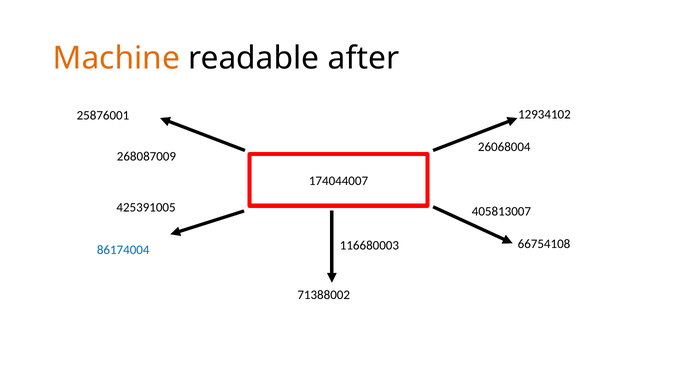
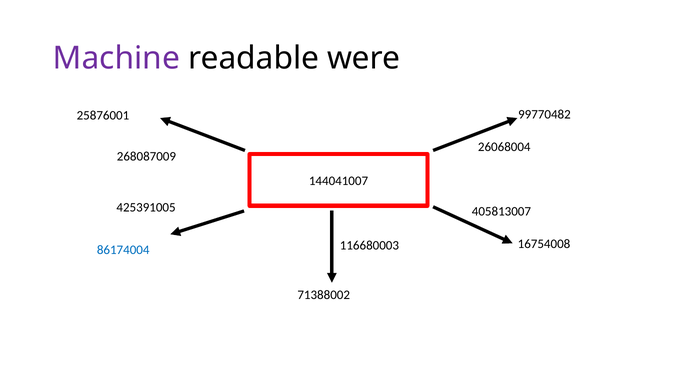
Machine colour: orange -> purple (116, 58)
after: after -> were (364, 58)
12934102: 12934102 -> 99770482 (544, 114)
174044007: 174044007 -> 144041007 (339, 181)
66754108: 66754108 -> 16754008 (544, 244)
